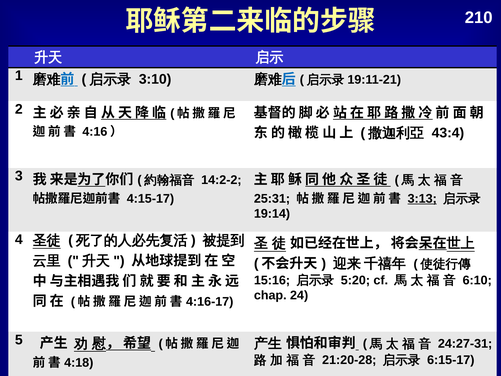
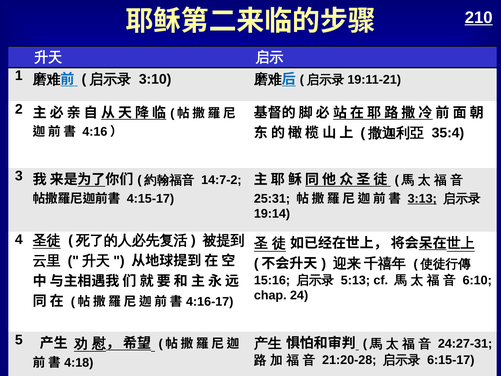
210 underline: none -> present (479, 18)
43:4: 43:4 -> 35:4 (448, 133)
14:2-2: 14:2-2 -> 14:7-2 (221, 180)
5:20: 5:20 -> 5:13 (355, 280)
